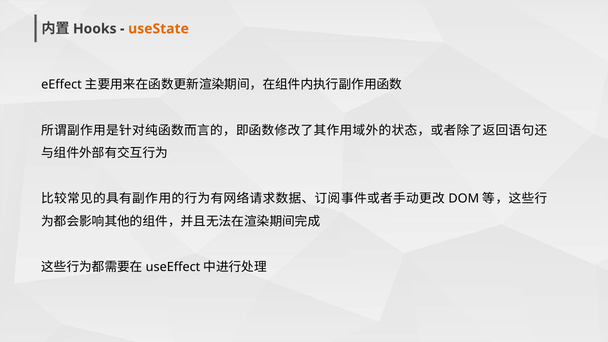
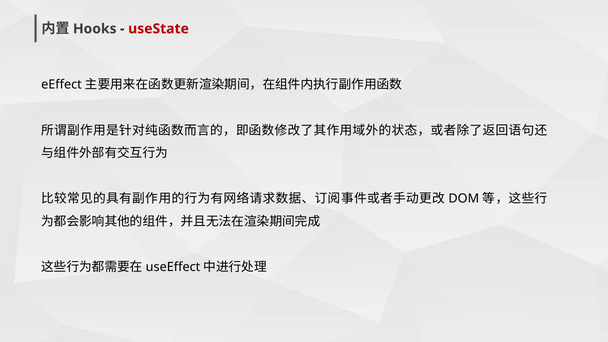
useState colour: orange -> red (159, 29)
